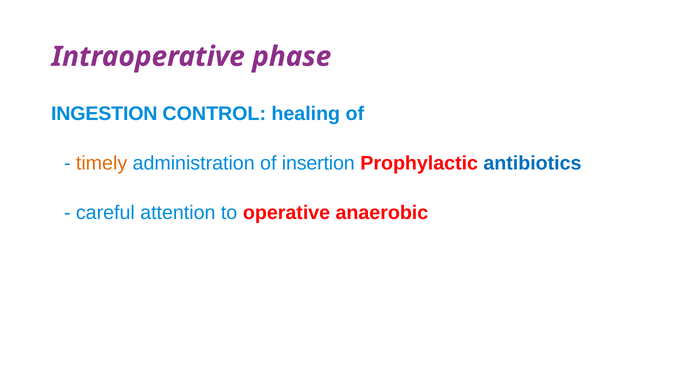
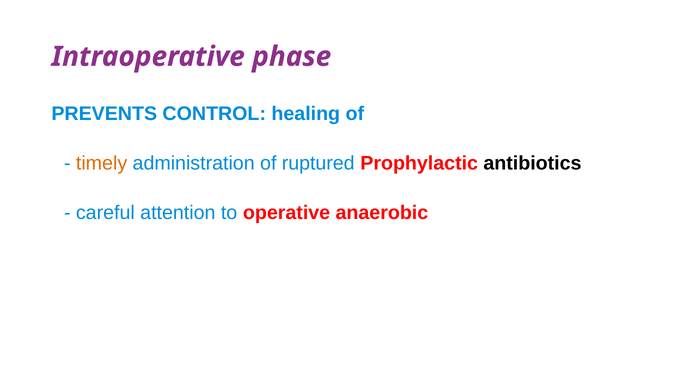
INGESTION: INGESTION -> PREVENTS (104, 114)
insertion: insertion -> ruptured (318, 163)
antibiotics colour: blue -> black (532, 163)
